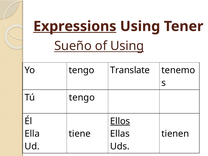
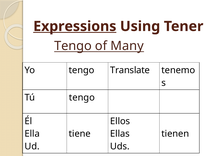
Sueño: Sueño -> Tengo (73, 46)
of Using: Using -> Many (127, 46)
Ellos underline: present -> none (120, 121)
